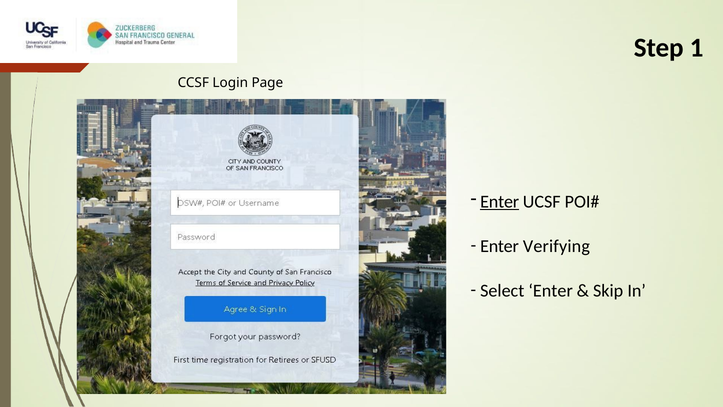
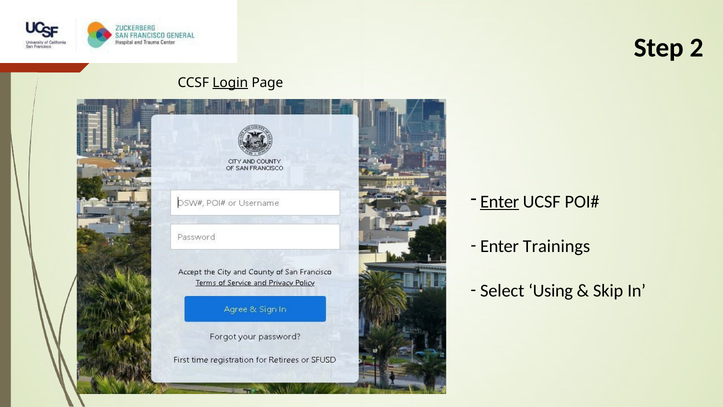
1: 1 -> 2 (697, 48)
Login underline: none -> present (230, 83)
Verifying: Verifying -> Trainings (556, 246)
Select Enter: Enter -> Using (551, 291)
